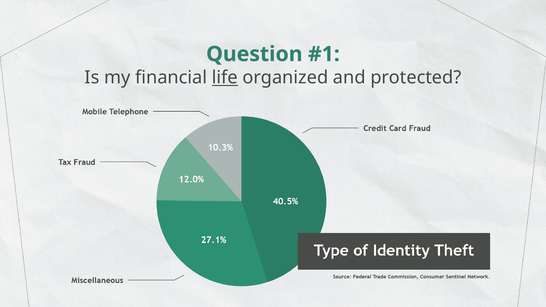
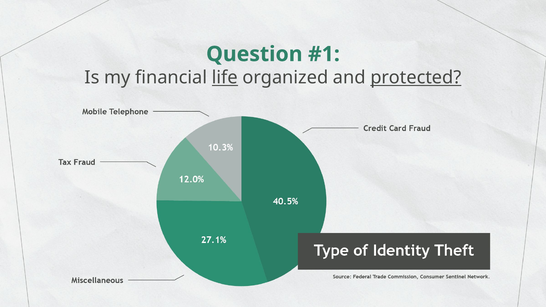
protected underline: none -> present (416, 78)
